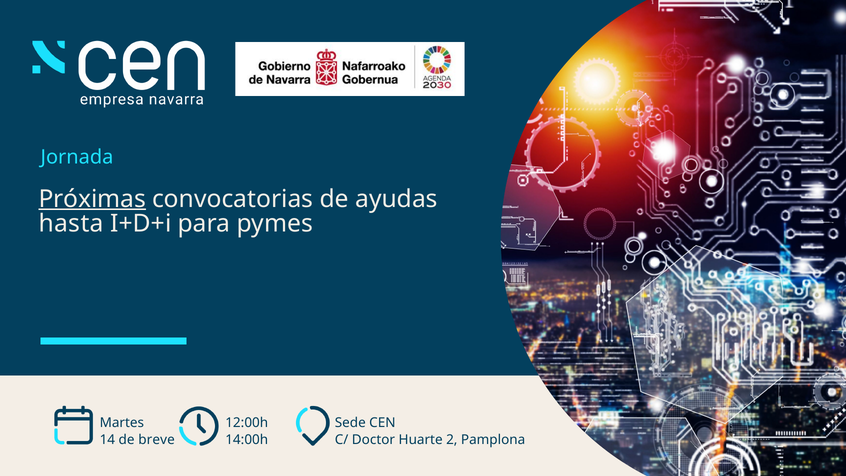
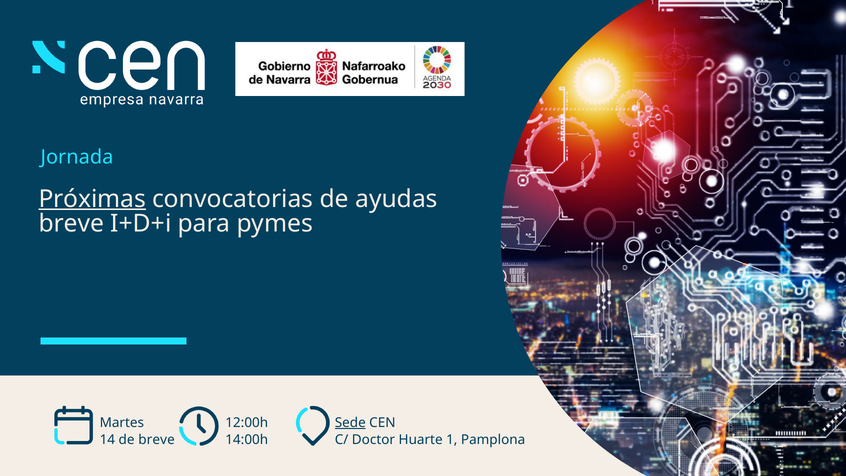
hasta: hasta -> breve (71, 224)
Sede underline: none -> present (350, 423)
2: 2 -> 1 (452, 440)
